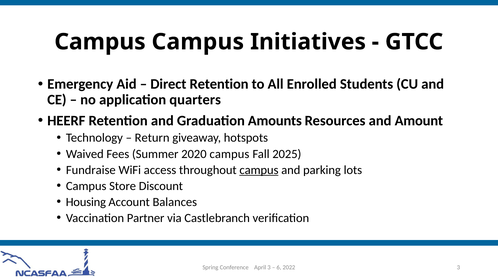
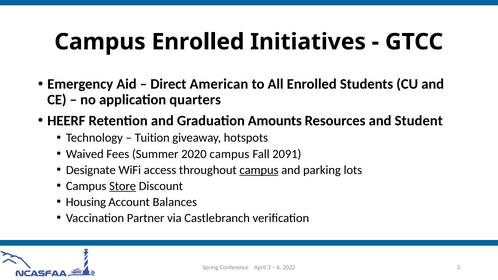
Campus Campus: Campus -> Enrolled (198, 42)
Direct Retention: Retention -> American (219, 84)
Amount: Amount -> Student (419, 121)
Return: Return -> Tuition (152, 138)
2025: 2025 -> 2091 (287, 154)
Fundraise: Fundraise -> Designate (91, 170)
Store underline: none -> present (123, 186)
